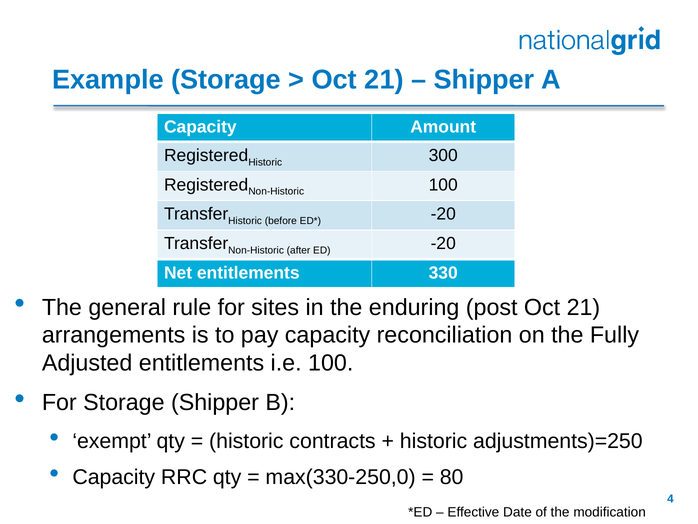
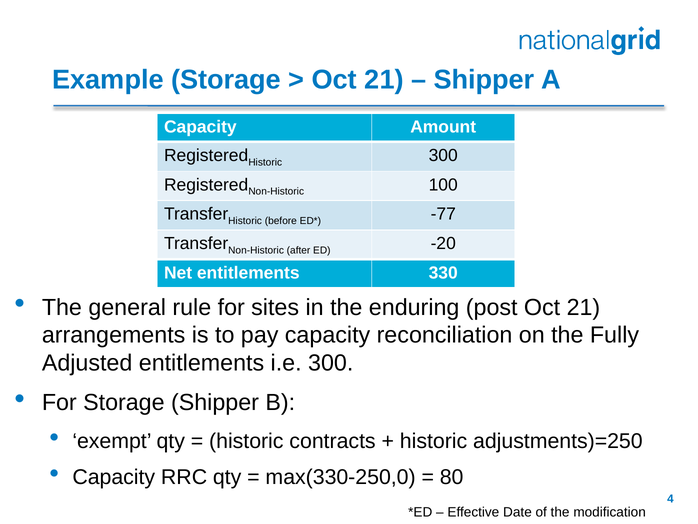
-20: -20 -> -77 (443, 214)
i.e 100: 100 -> 300 (331, 363)
